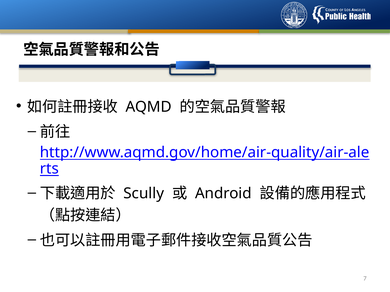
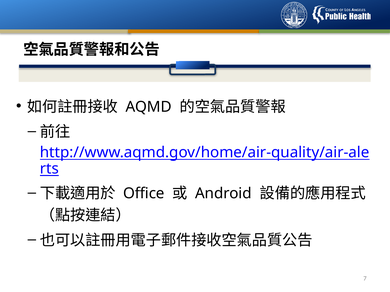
Scully: Scully -> Office (144, 194)
